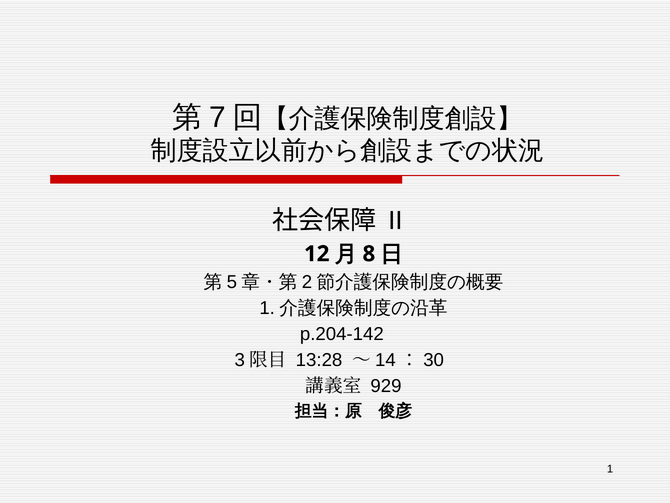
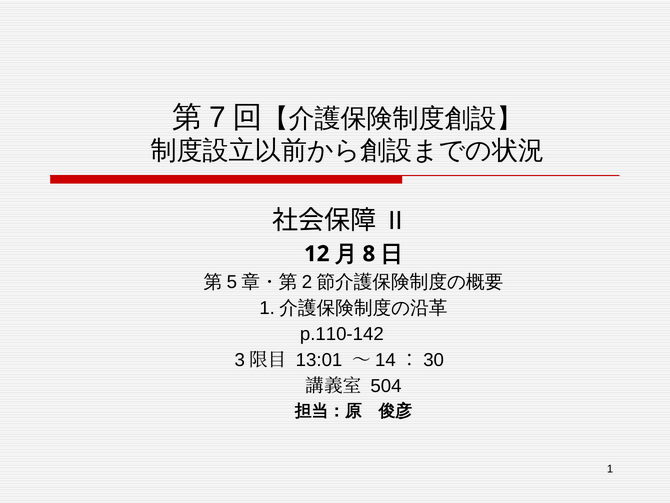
p.204-142: p.204-142 -> p.110-142 (342, 334)
13:28: 13:28 -> 13:01 (319, 360)
929: 929 -> 504 (386, 386)
